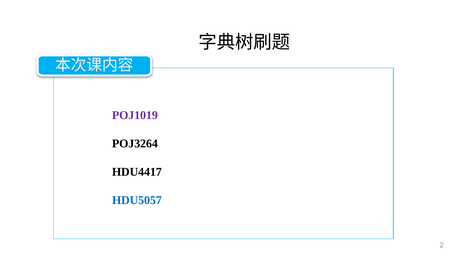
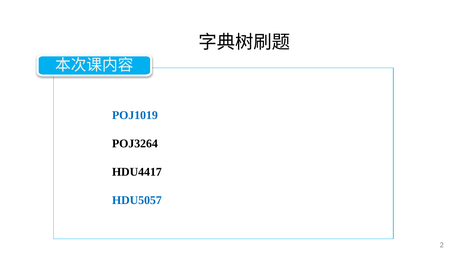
POJ1019 colour: purple -> blue (135, 115)
